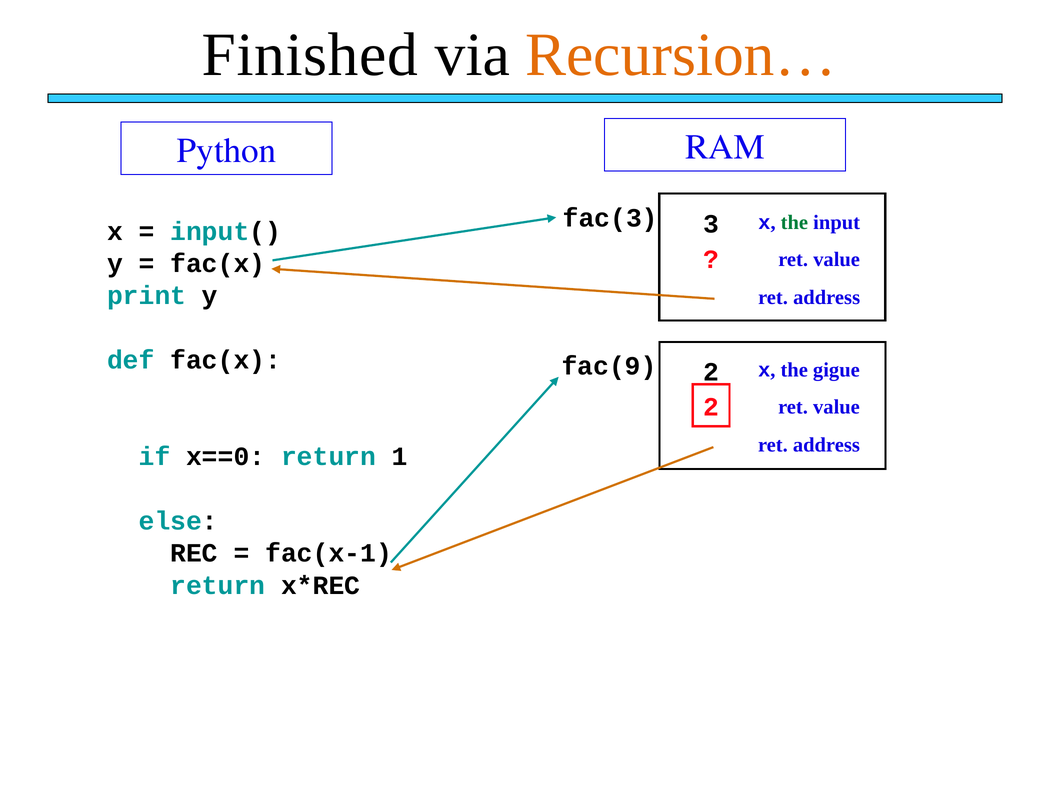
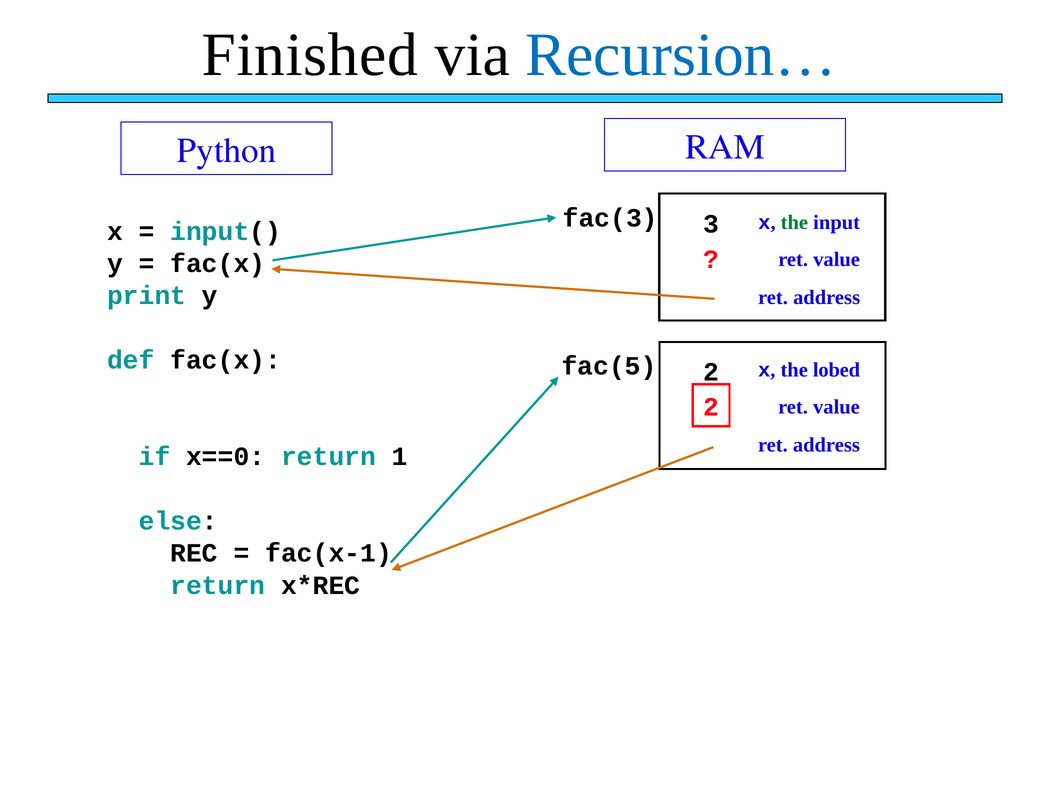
Recursion… colour: orange -> blue (681, 55)
fac(9: fac(9 -> fac(5 (609, 366)
gigue: gigue -> lobed (837, 370)
